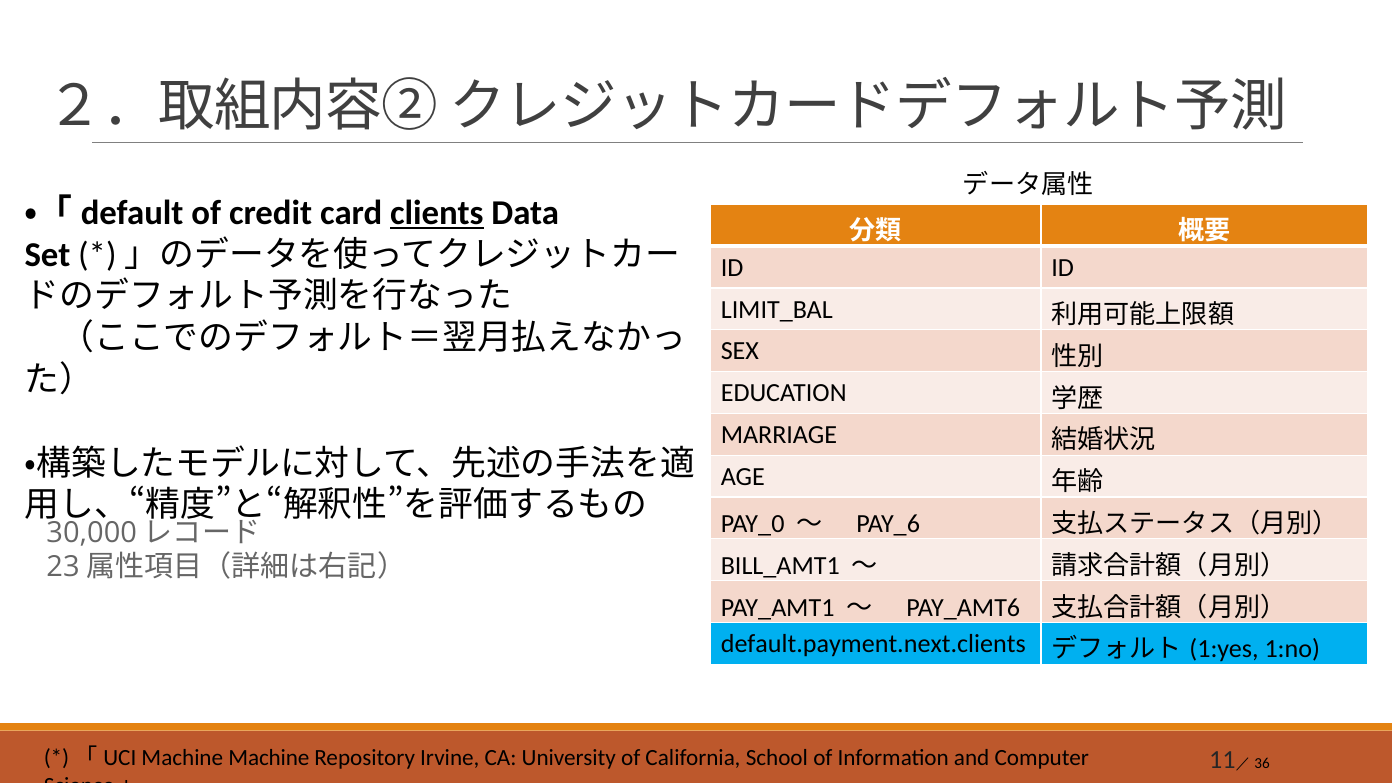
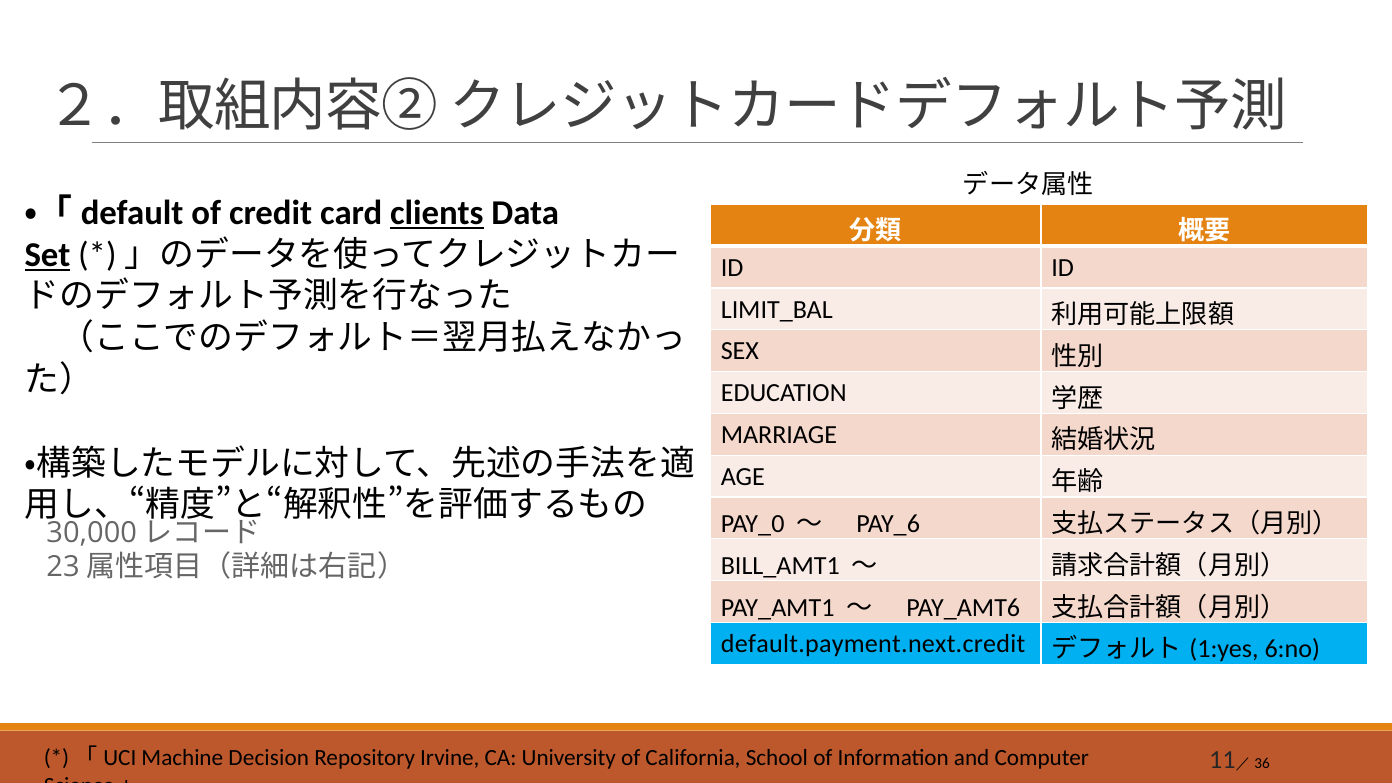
Set underline: none -> present (47, 255)
default.payment.next.clients: default.payment.next.clients -> default.payment.next.credit (873, 644)
1:no: 1:no -> 6:no (1292, 649)
Machine Machine: Machine -> Decision (269, 758)
